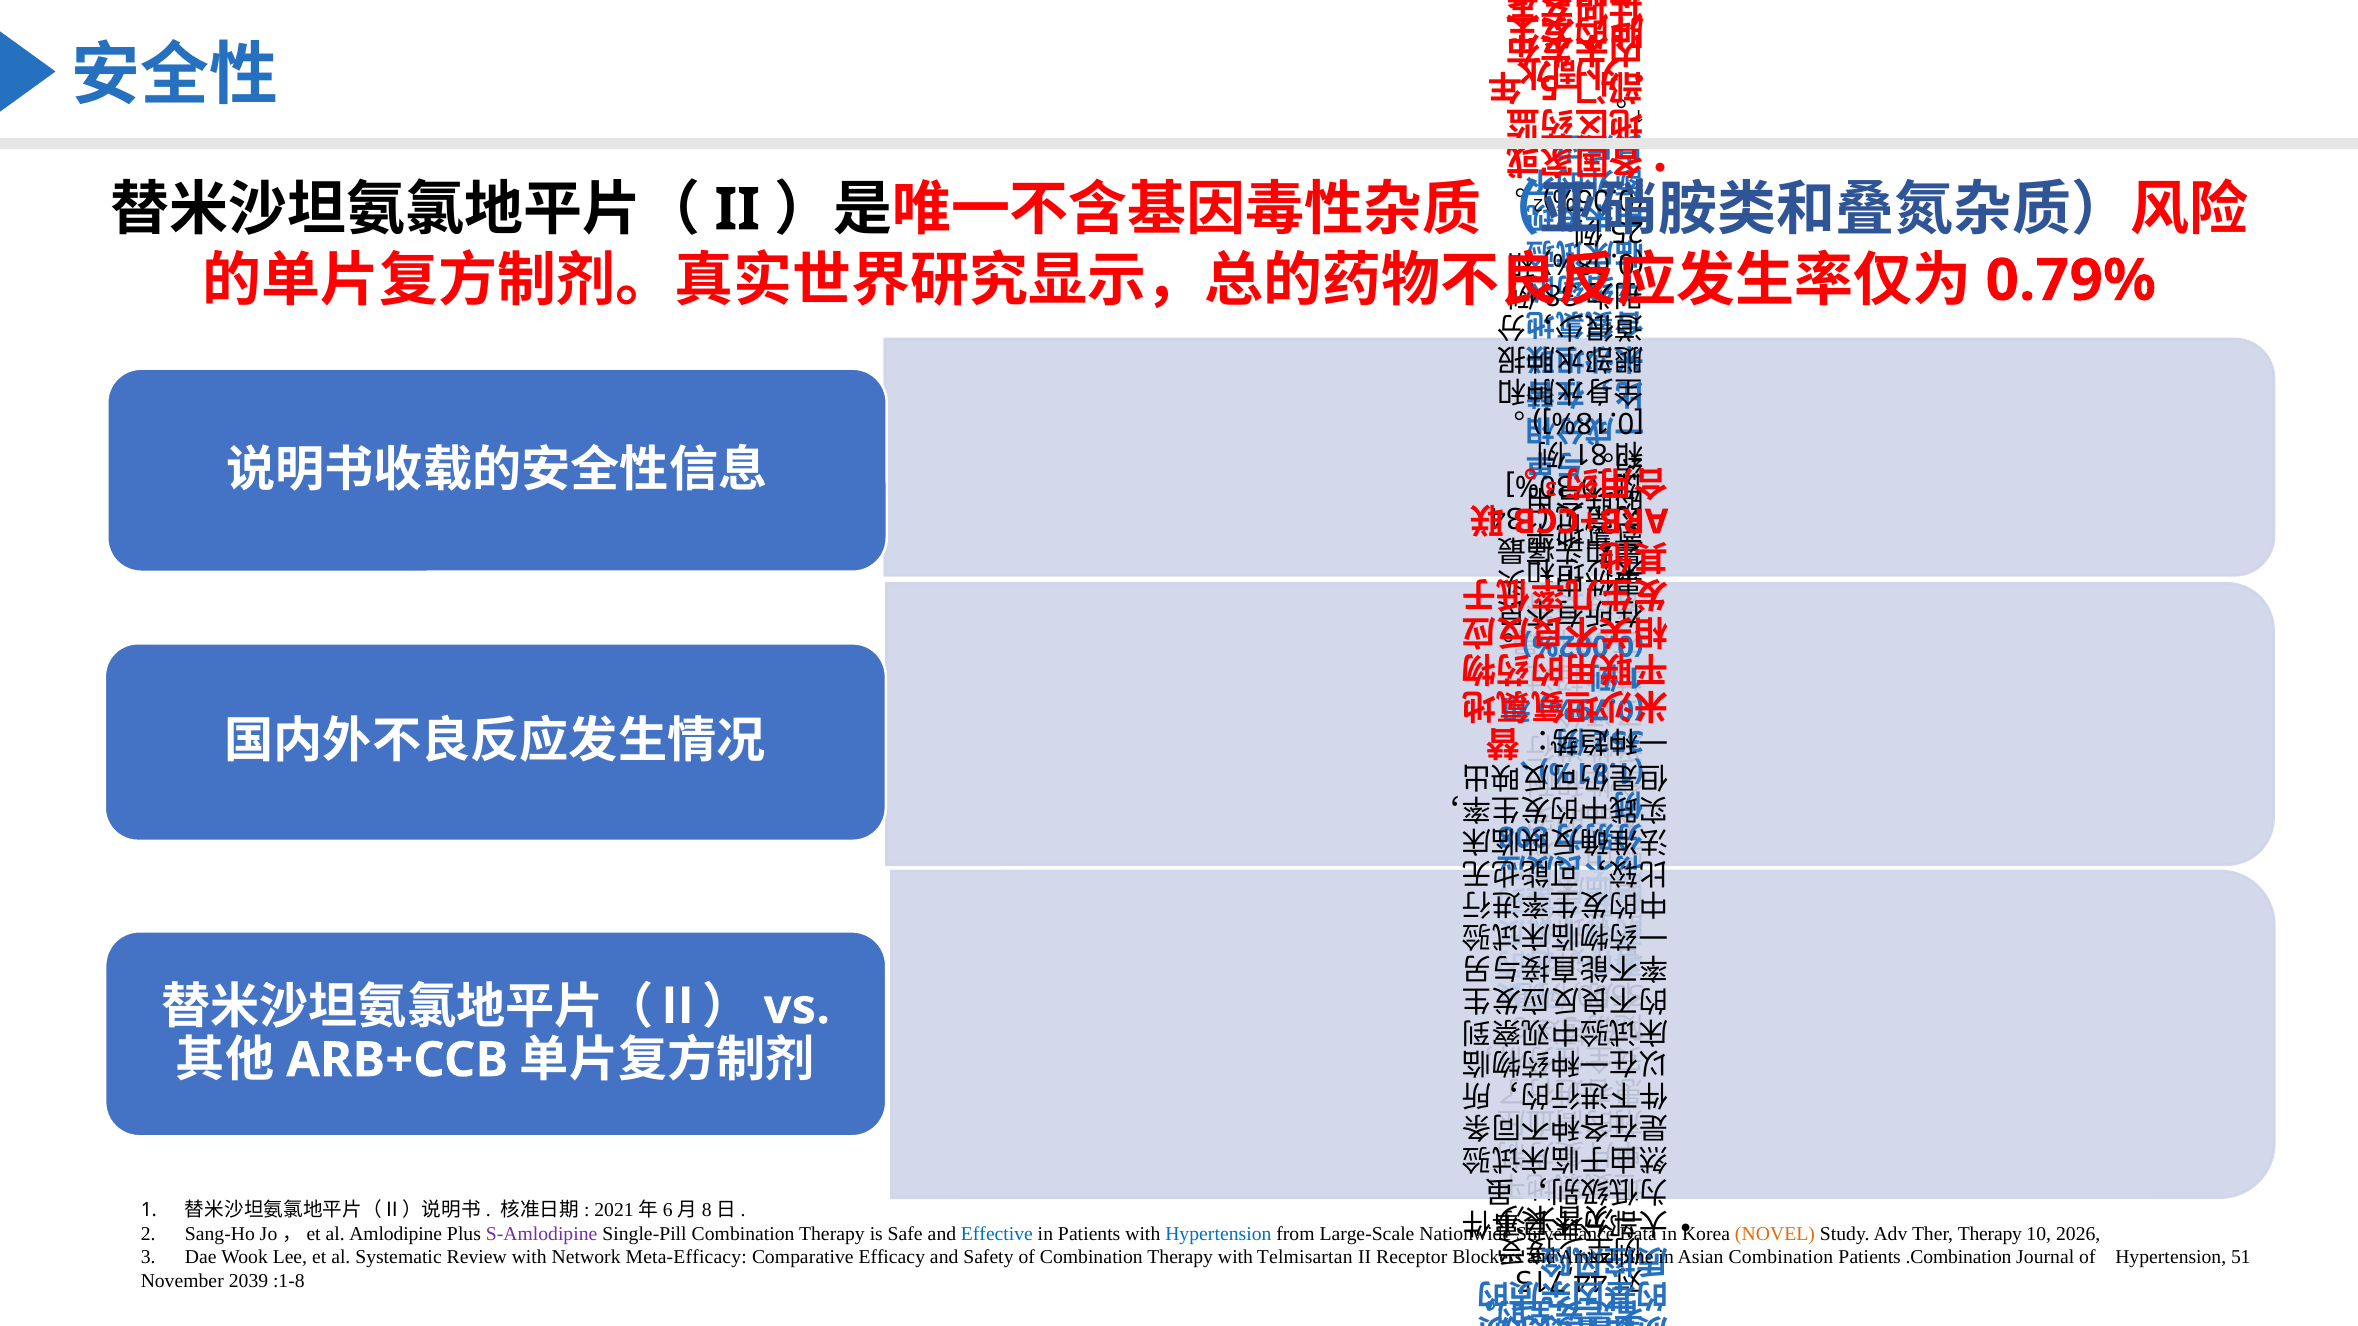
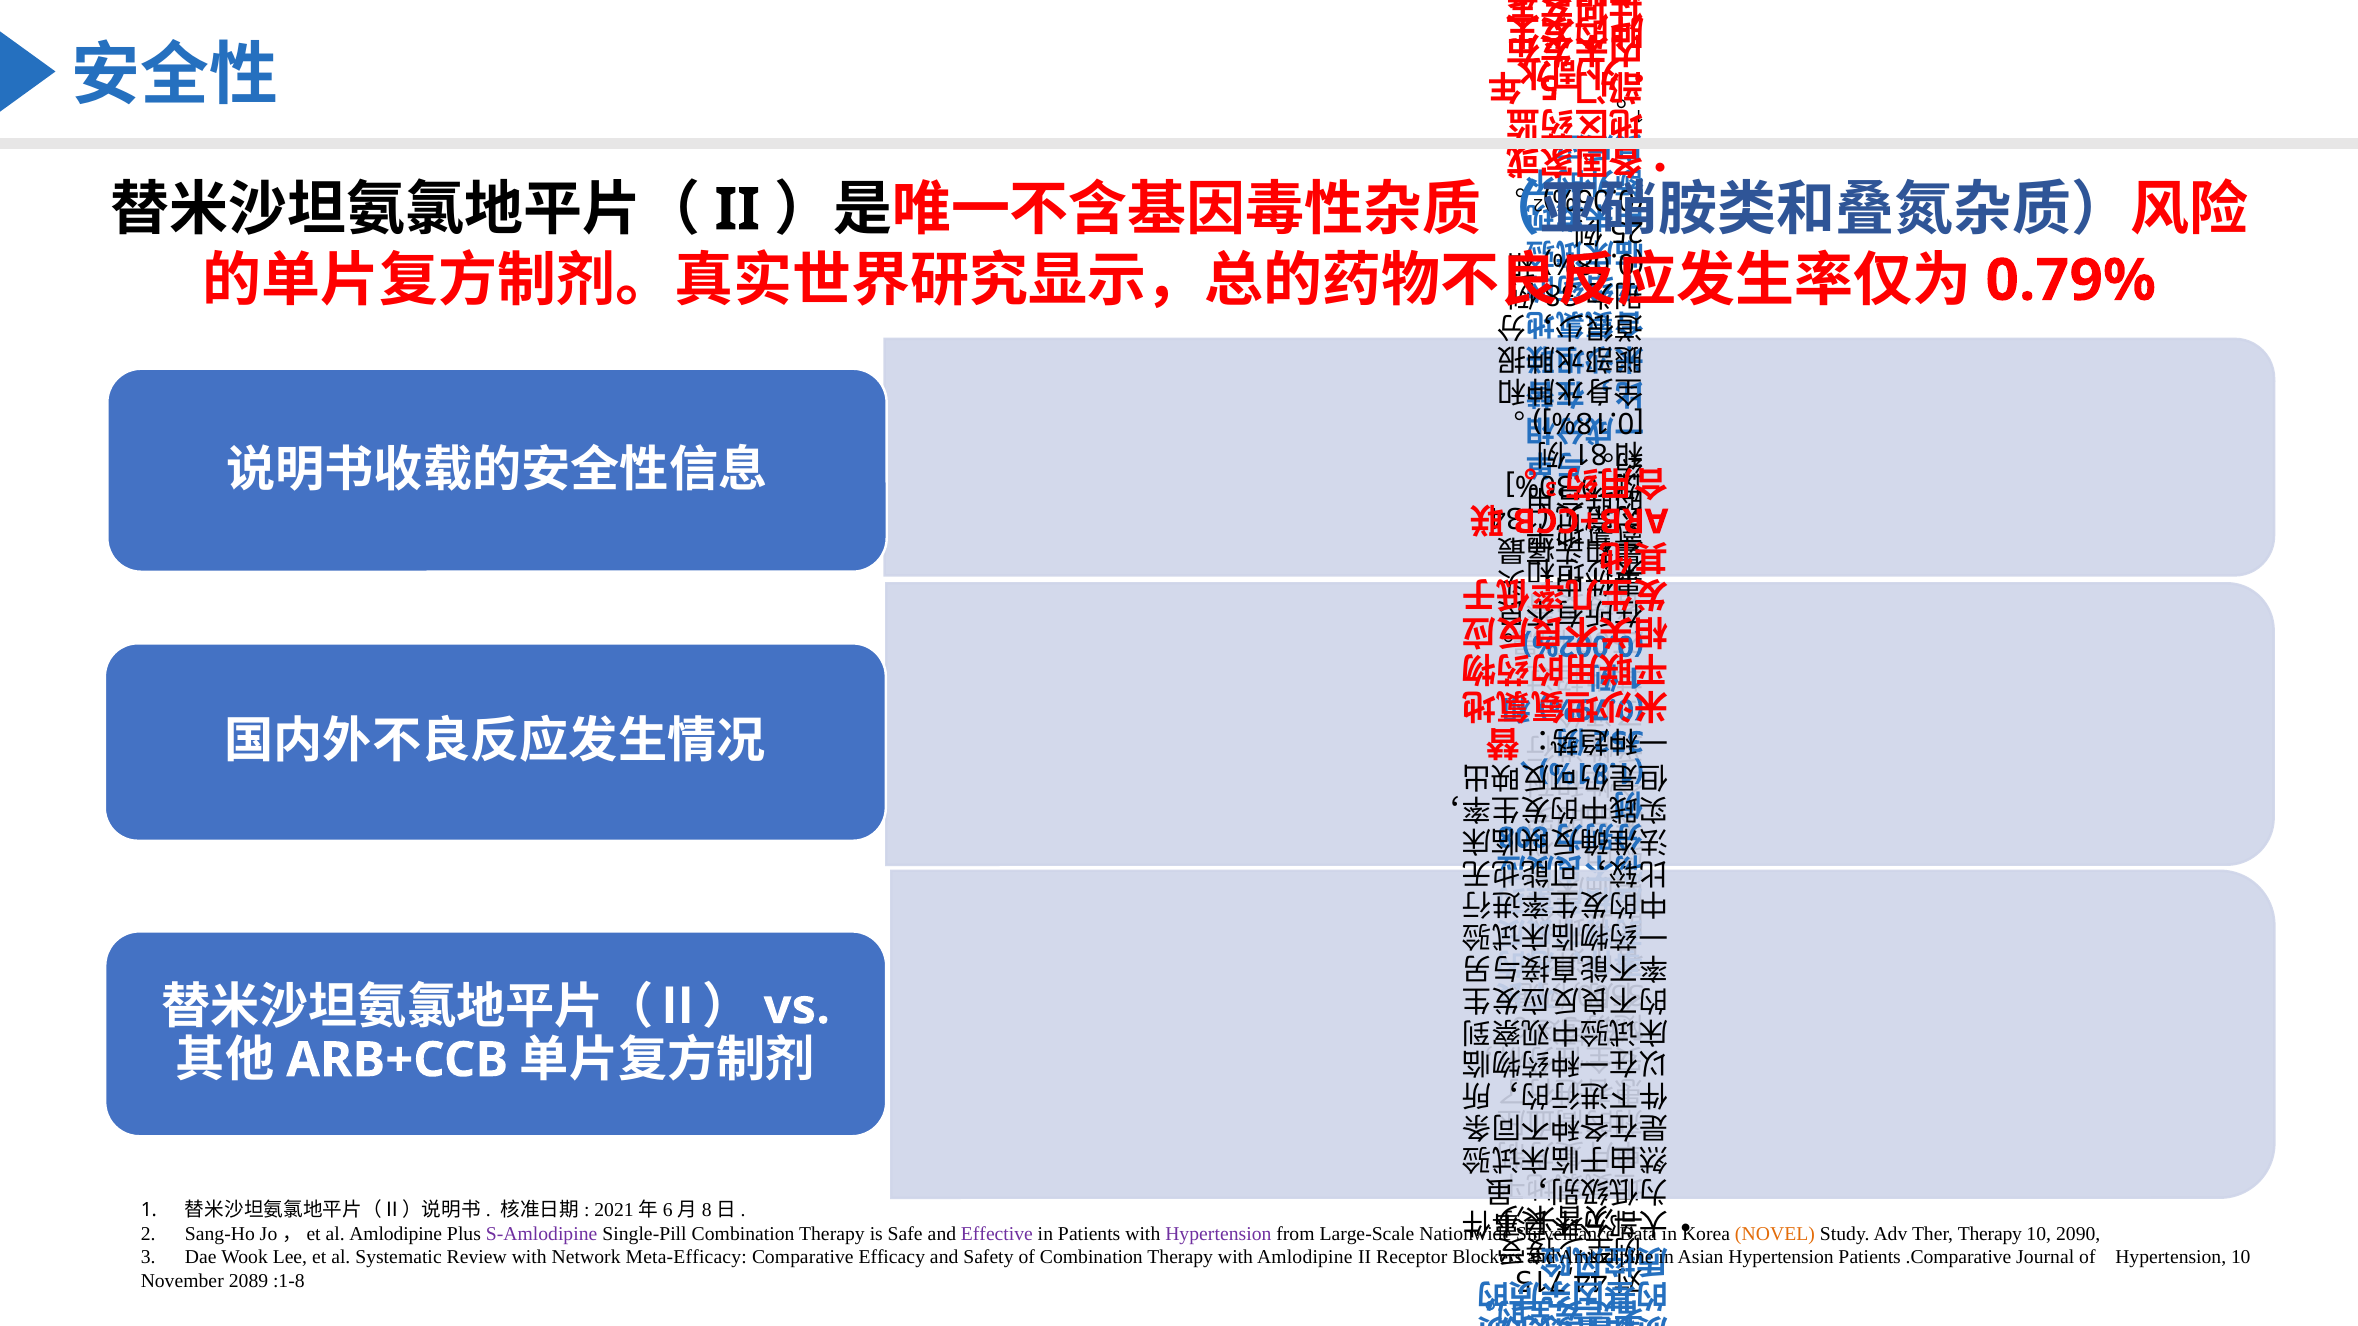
Effective colour: blue -> purple (997, 1234)
Hypertension colour: blue -> purple (1218, 1234)
2026: 2026 -> 2090 (2078, 1234)
with Telmisartan: Telmisartan -> Amlodipine (1305, 1258)
Asian Combination: Combination -> Hypertension (1781, 1258)
.Combination: .Combination -> .Comparative (1959, 1258)
Hypertension 51: 51 -> 10 (2241, 1258)
2039: 2039 -> 2089 (248, 1281)
